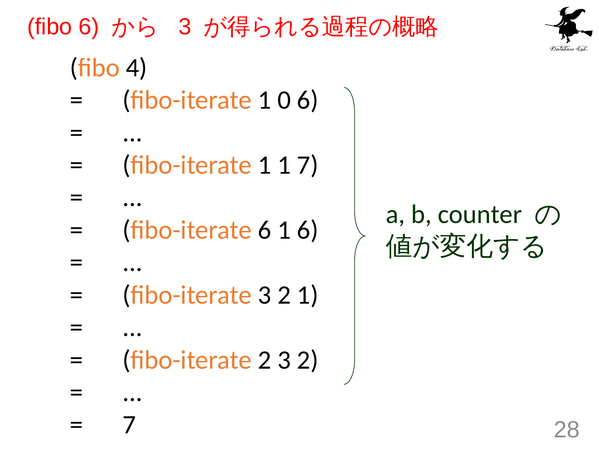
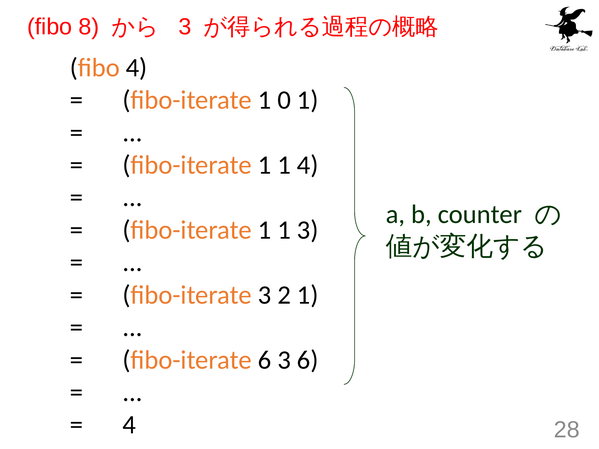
fibo 6: 6 -> 8 (89, 27)
0 6: 6 -> 1 (308, 100)
1 7: 7 -> 4 (308, 165)
6: 6 -> 1 (265, 230)
1 6: 6 -> 3 (308, 230)
fibo-iterate 2: 2 -> 6 (265, 360)
2: 2 -> 6 (308, 360)
7: 7 -> 4 (129, 425)
